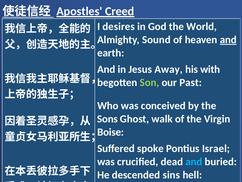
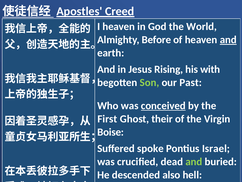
I desires: desires -> heaven (119, 26)
Sound: Sound -> Before (156, 40)
Away: Away -> Rising (169, 69)
conceived underline: none -> present (163, 105)
Sons: Sons -> First (107, 119)
walk: walk -> their (162, 119)
and colour: light blue -> light green (194, 161)
sins: sins -> also (171, 174)
